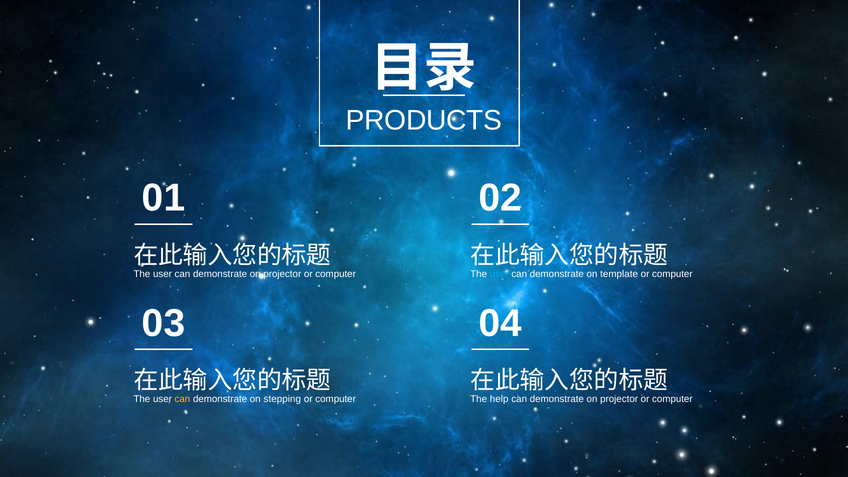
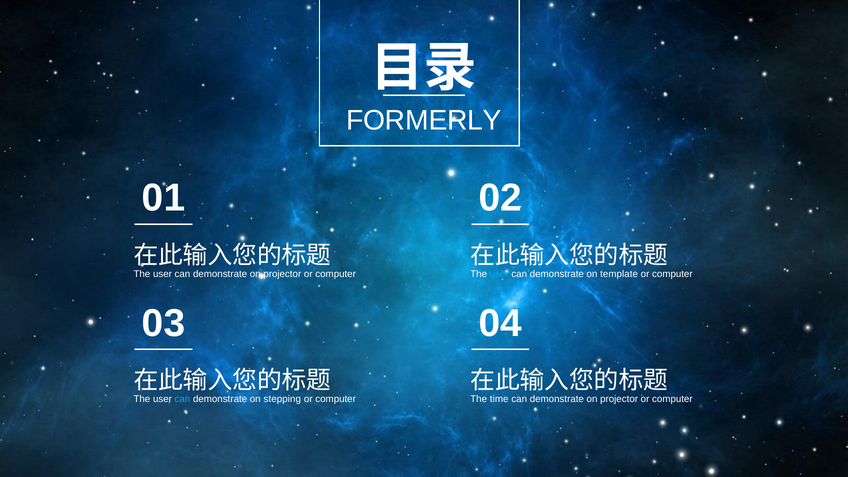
PRODUCTS: PRODUCTS -> FORMERLY (424, 120)
can colour: yellow -> light blue (182, 399)
help: help -> time (499, 399)
